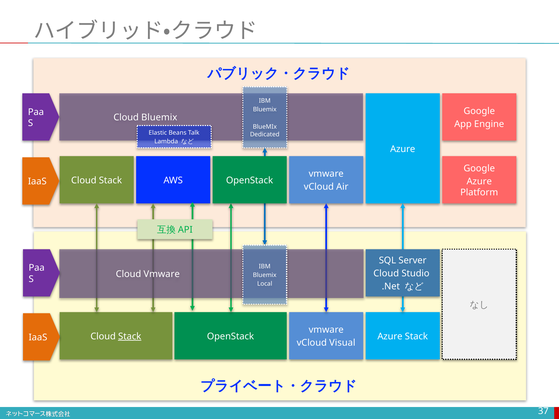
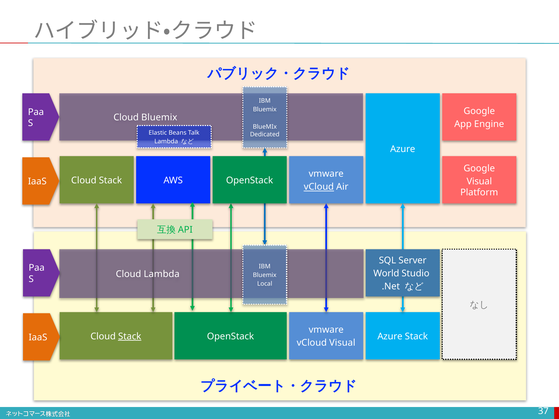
Azure: Azure -> Visual (479, 181)
vCloud underline: none -> present (319, 187)
Cloud: Cloud -> World (386, 274)
Cloud Vmware: Vmware -> Lambda (162, 274)
